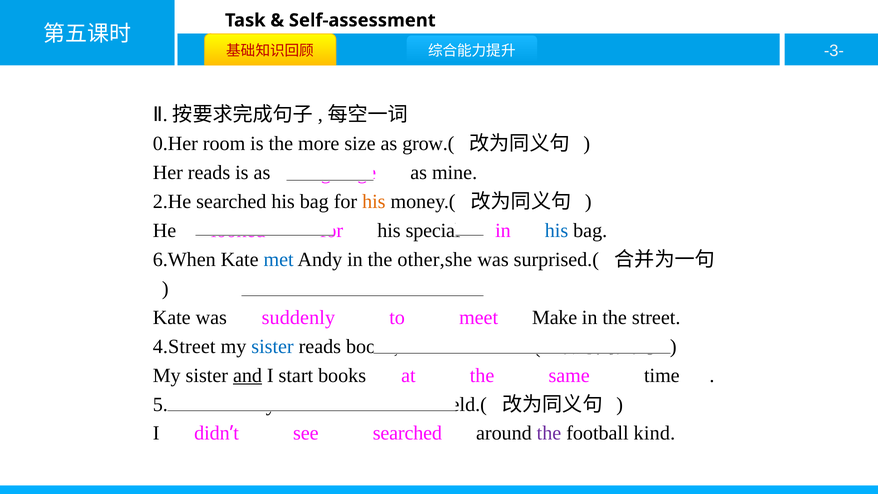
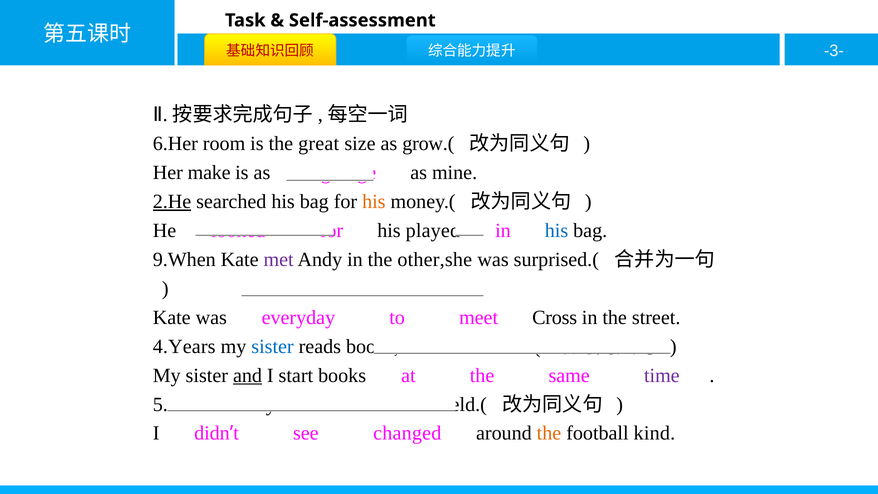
0.Her: 0.Her -> 6.Her (175, 144)
more: more -> great (319, 144)
Her reads: reads -> make (209, 173)
2.He underline: none -> present (172, 202)
special: special -> played (433, 231)
6.When: 6.When -> 9.When (184, 259)
met colour: blue -> purple (279, 259)
suddenly: suddenly -> everyday (298, 317)
Make: Make -> Cross (555, 317)
4.Street: 4.Street -> 4.Years (184, 346)
time colour: black -> purple (662, 375)
see searched: searched -> changed (407, 433)
the colour: purple -> orange (549, 433)
